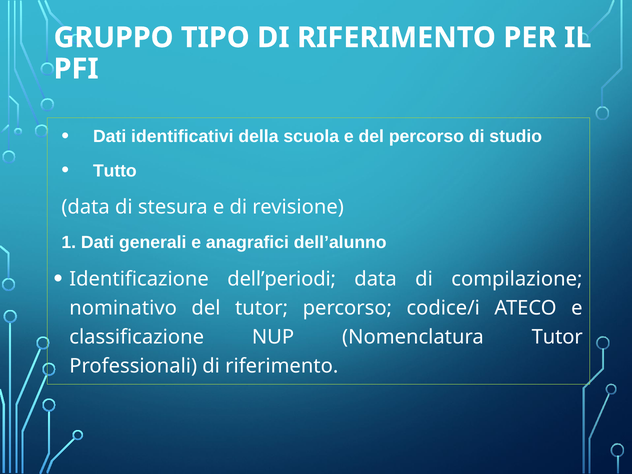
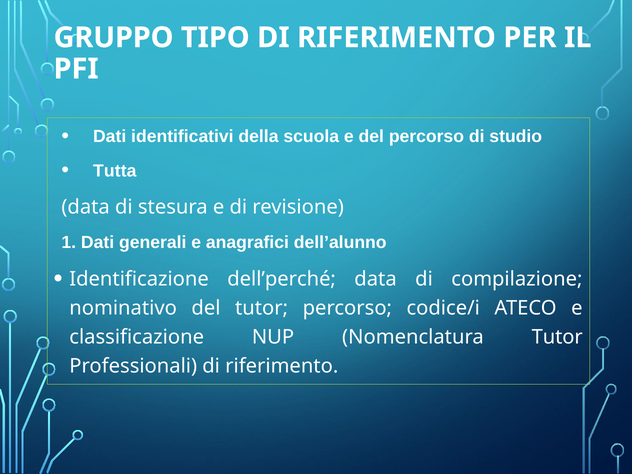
Tutto: Tutto -> Tutta (115, 171)
dell’periodi: dell’periodi -> dell’perché (282, 279)
